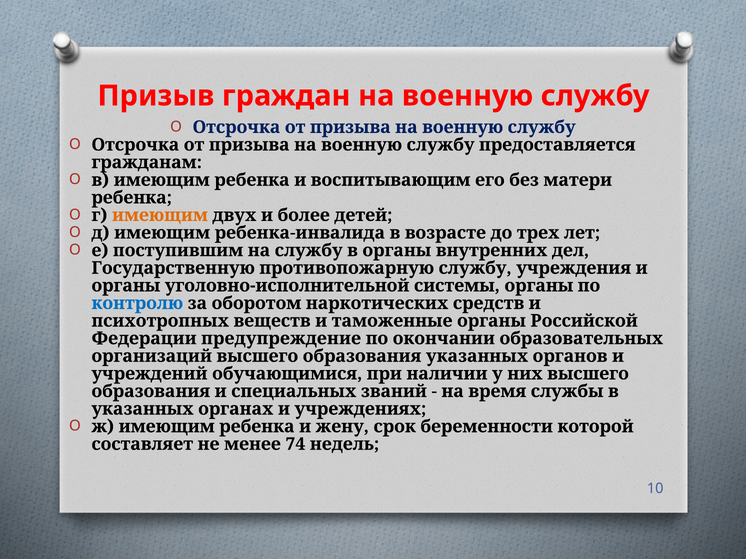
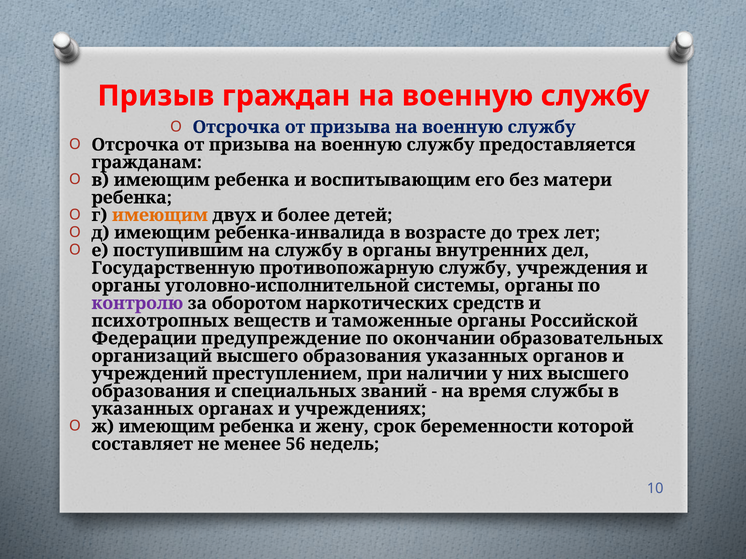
контролю colour: blue -> purple (137, 303)
обучающимися: обучающимися -> преступлением (287, 374)
74: 74 -> 56 (295, 444)
